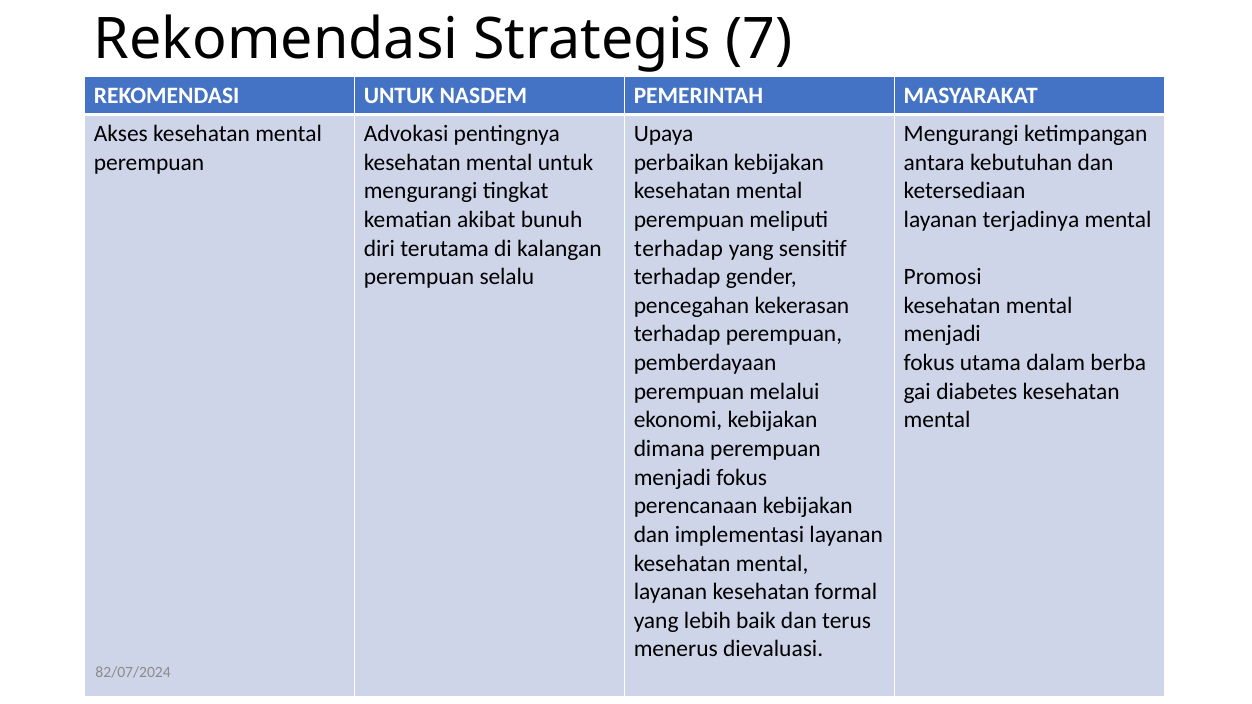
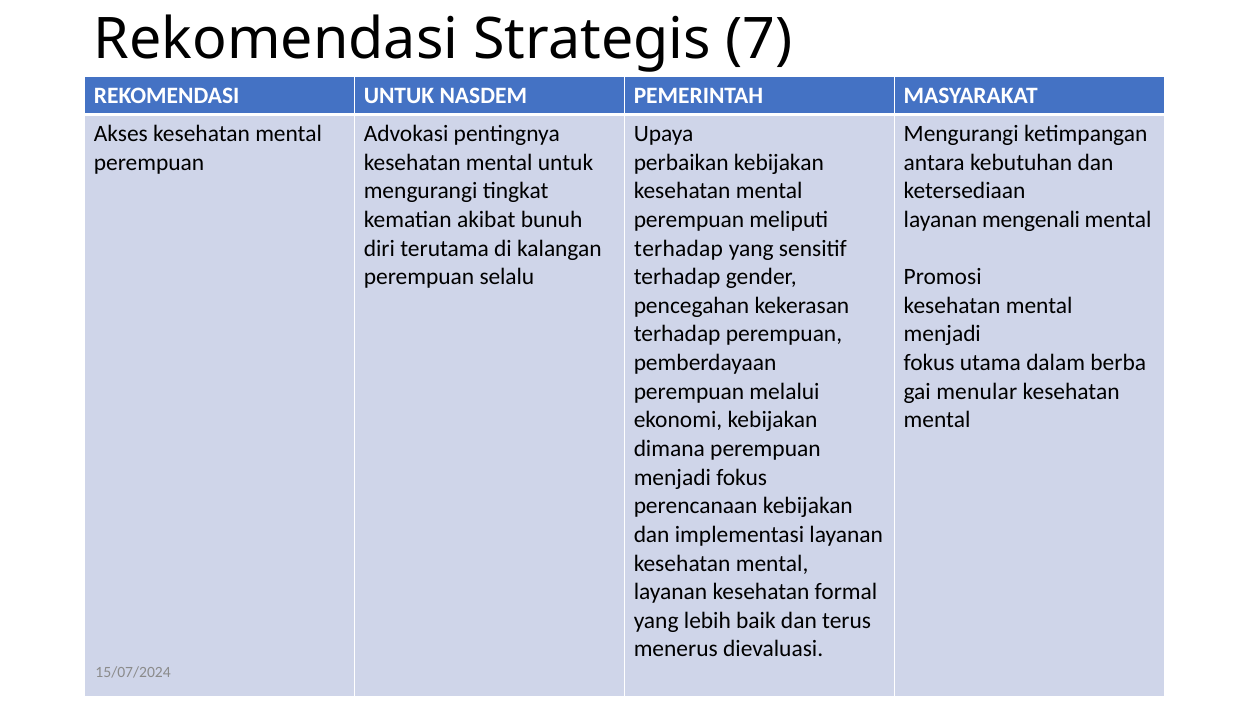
terjadinya: terjadinya -> mengenali (1031, 220)
diabetes: diabetes -> menular (977, 392)
82/07/2024: 82/07/2024 -> 15/07/2024 (133, 673)
